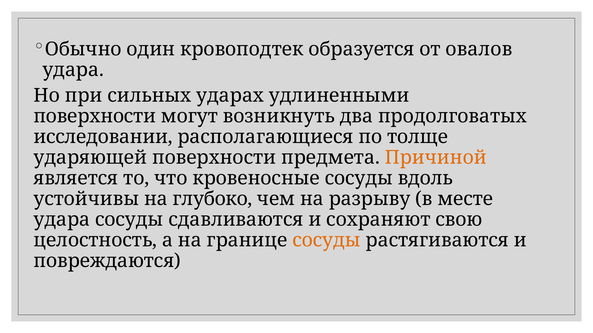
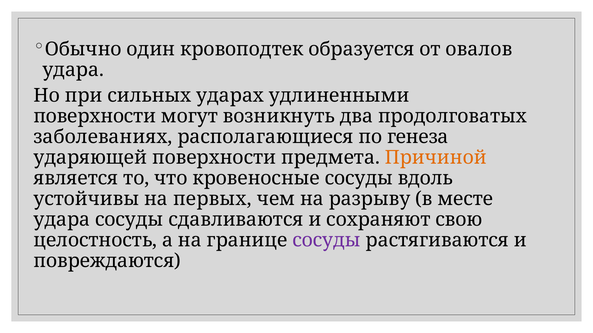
исследовании: исследовании -> заболеваниях (103, 137)
толще: толще -> генеза (418, 137)
глубоко: глубоко -> первых (212, 199)
сосуды colour: orange -> purple (327, 240)
